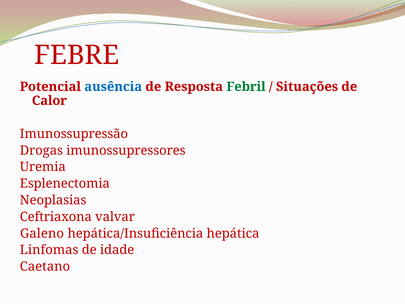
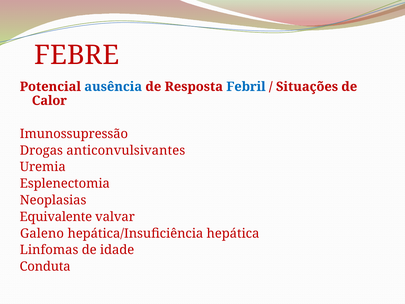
Febril colour: green -> blue (246, 87)
imunossupressores: imunossupressores -> anticonvulsivantes (126, 150)
Ceftriaxona: Ceftriaxona -> Equivalente (56, 217)
Caetano: Caetano -> Conduta (45, 266)
